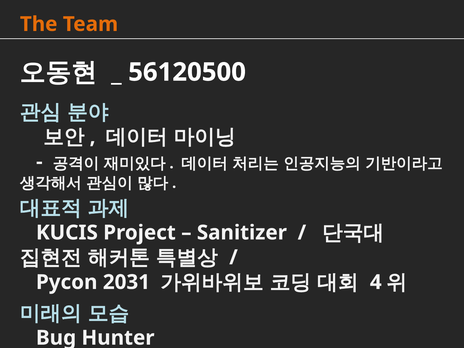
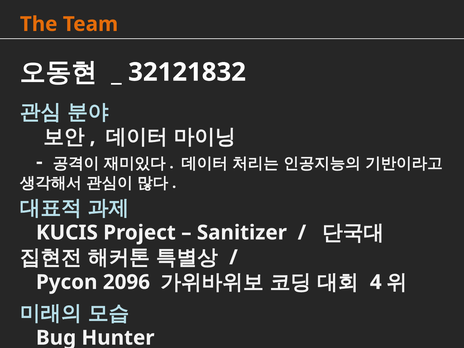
56120500: 56120500 -> 32121832 (187, 72)
2031: 2031 -> 2096 (126, 282)
